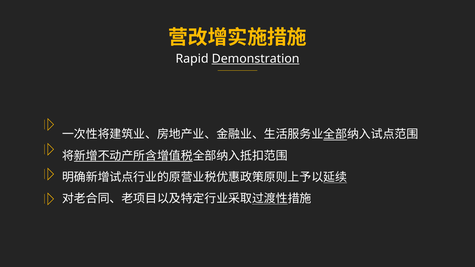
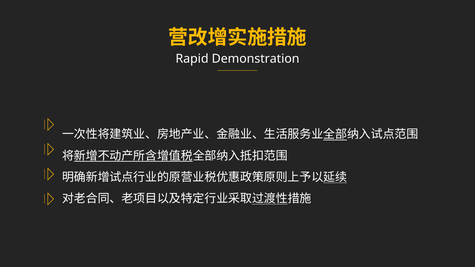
Demonstration underline: present -> none (256, 59)
